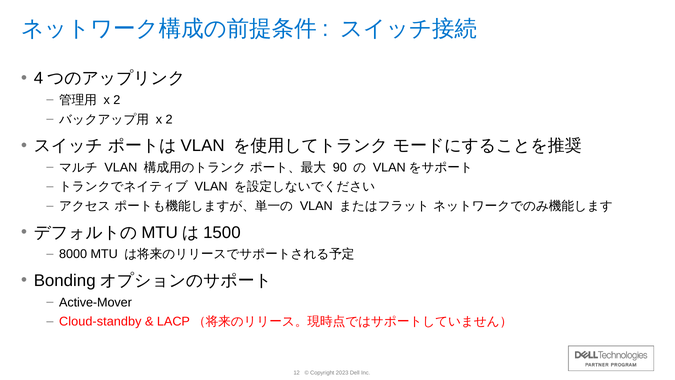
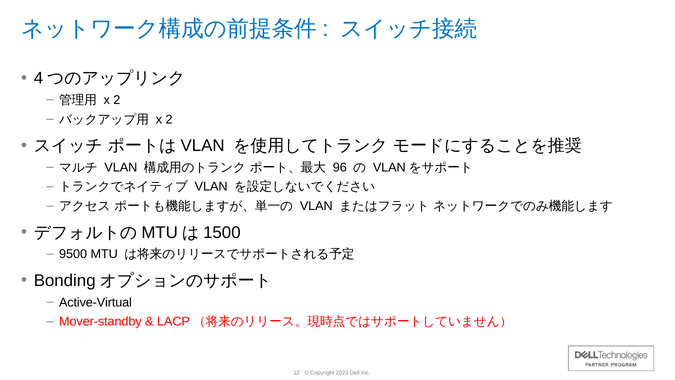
90: 90 -> 96 (340, 167)
8000: 8000 -> 9500 (73, 254)
Active-Mover: Active-Mover -> Active-Virtual (95, 302)
Cloud-standby: Cloud-standby -> Mover-standby (100, 321)
